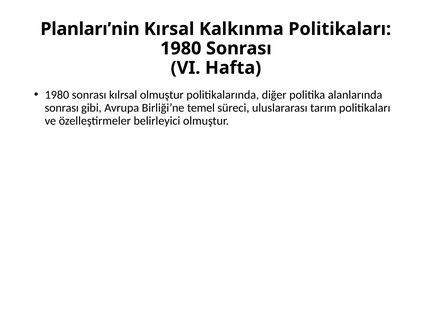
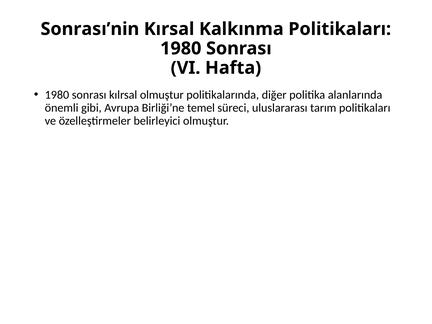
Planları’nin: Planları’nin -> Sonrası’nin (90, 29)
sonrası: sonrası -> önemli (62, 108)
